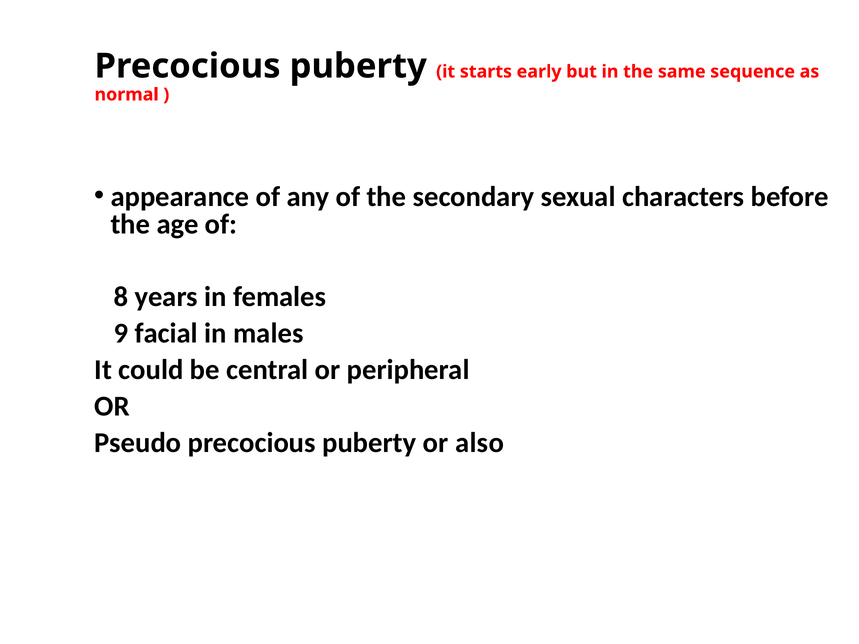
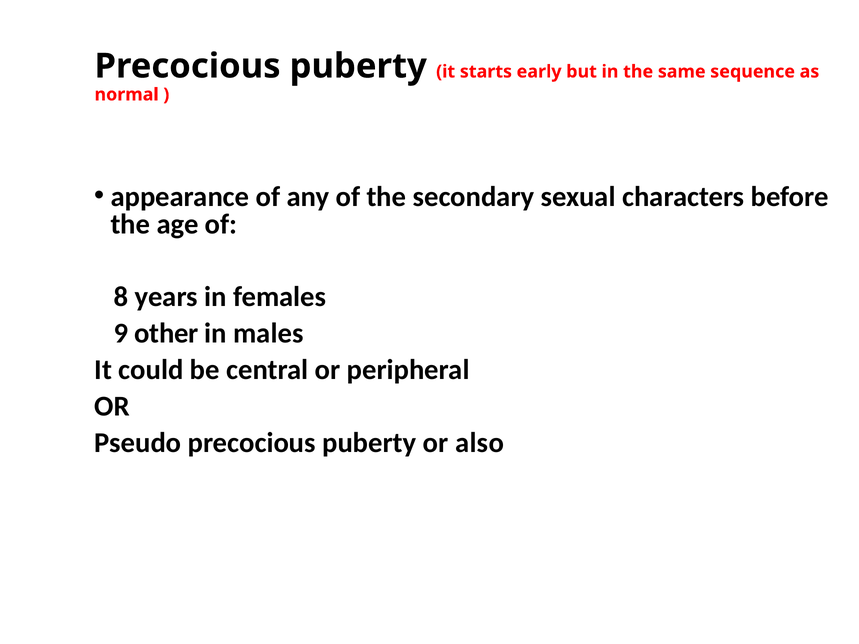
facial: facial -> other (166, 334)
